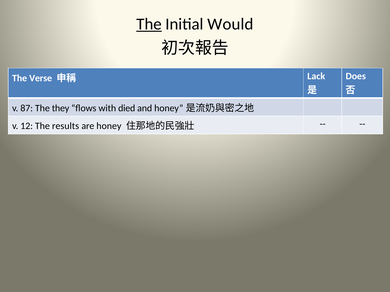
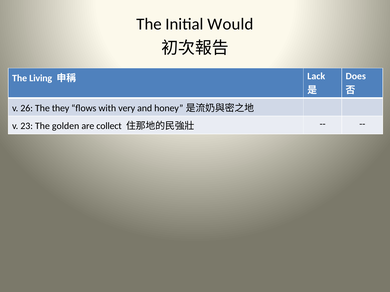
The underline: present -> none (149, 24)
Verse: Verse -> Living (41, 78)
87: 87 -> 26 (27, 108)
died: died -> very (127, 108)
12: 12 -> 23 (27, 126)
results: results -> golden (66, 126)
are honey: honey -> collect (109, 126)
